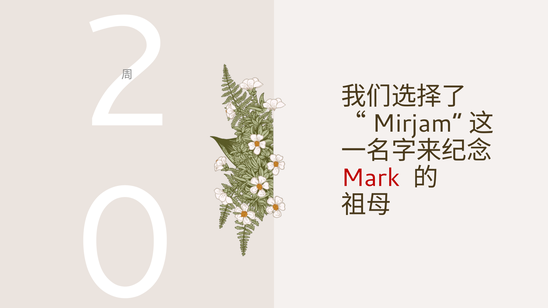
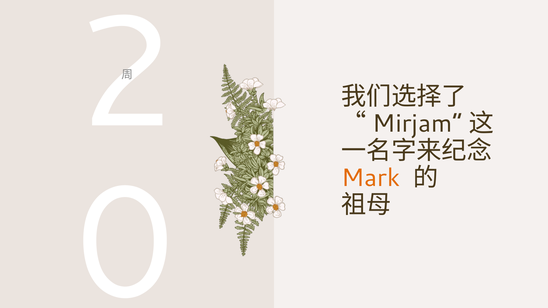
Mark colour: red -> orange (371, 178)
